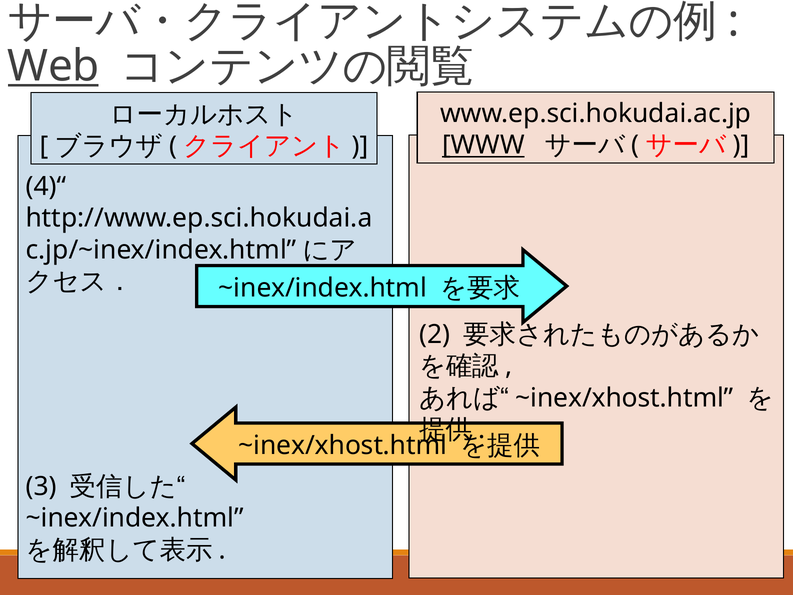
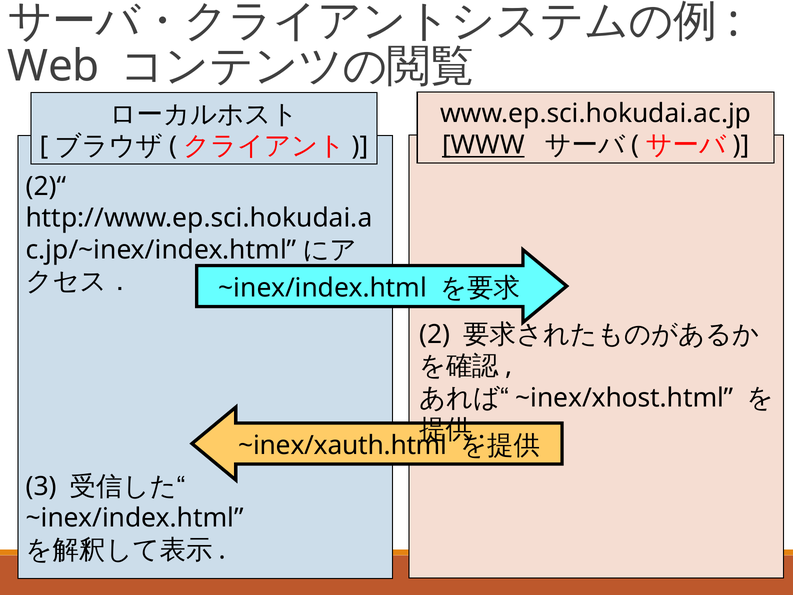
Web underline: present -> none (54, 66)
4)“: 4)“ -> 2)“ (46, 186)
~inex/xhost.html: ~inex/xhost.html -> ~inex/xauth.html (343, 445)
